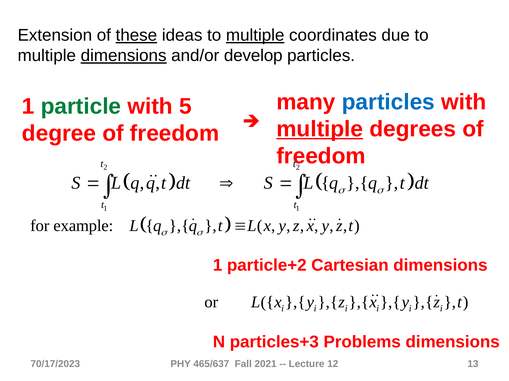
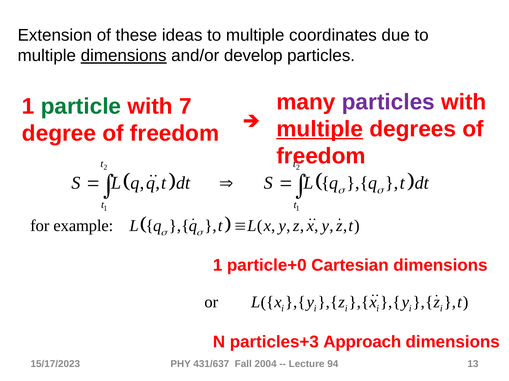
these underline: present -> none (136, 35)
multiple underline: present -> none (255, 35)
particles colour: blue -> purple (388, 102)
5: 5 -> 7 (185, 107)
particle+2: particle+2 -> particle+0 (267, 266)
Problems: Problems -> Approach (362, 343)
70/17/2023: 70/17/2023 -> 15/17/2023 (55, 365)
465/637: 465/637 -> 431/637 (211, 365)
2021: 2021 -> 2004 (266, 365)
12: 12 -> 94 (333, 365)
